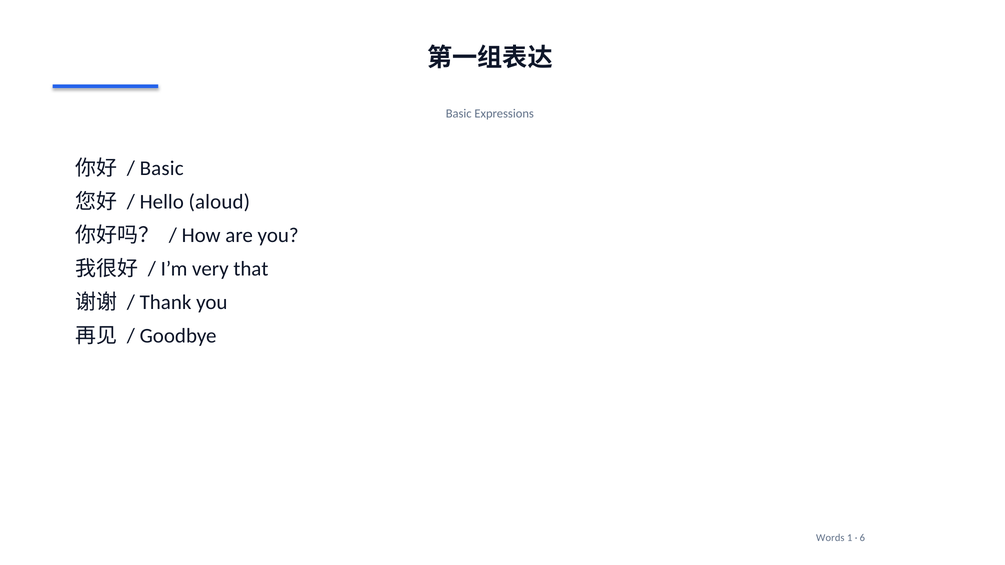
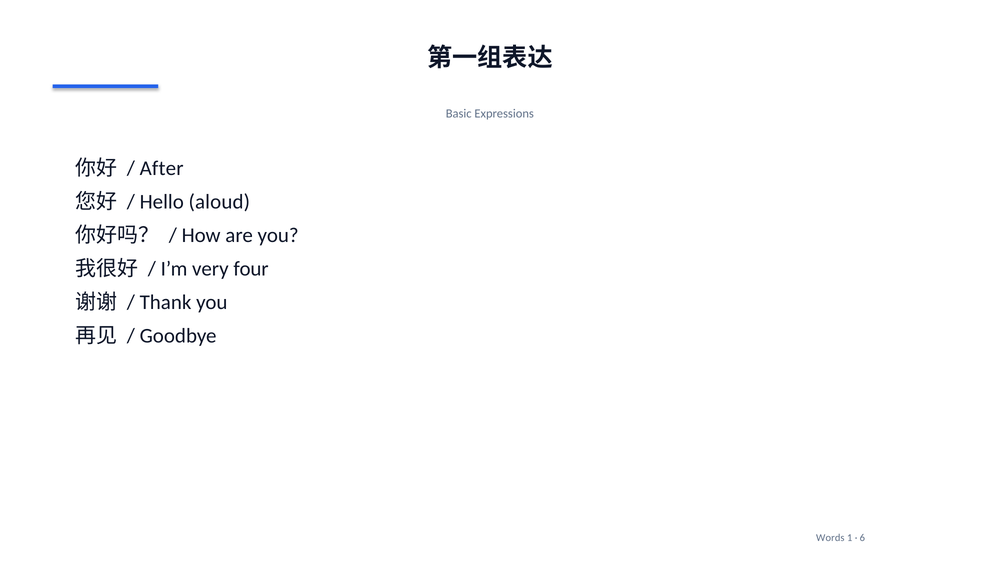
Basic: Basic -> After (162, 168)
that: that -> four (251, 269)
